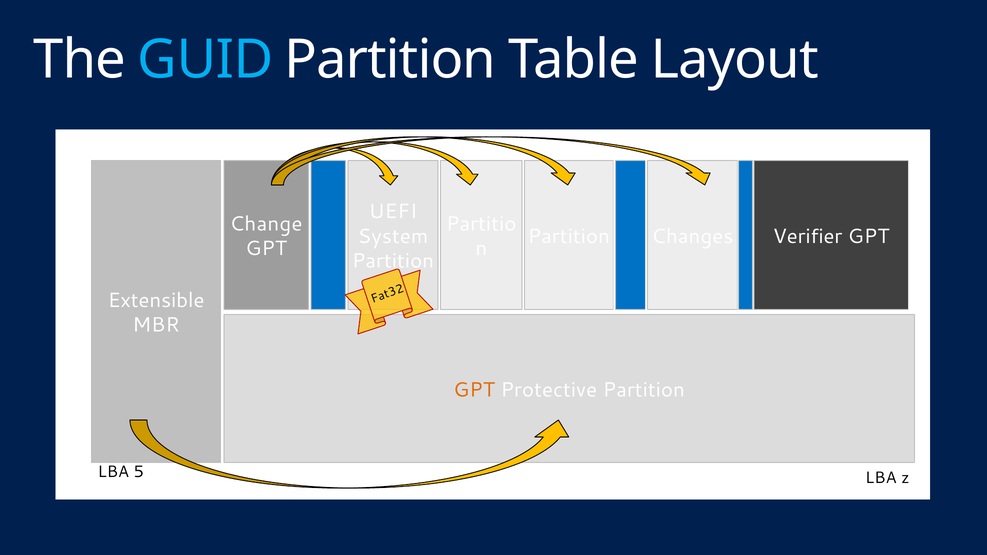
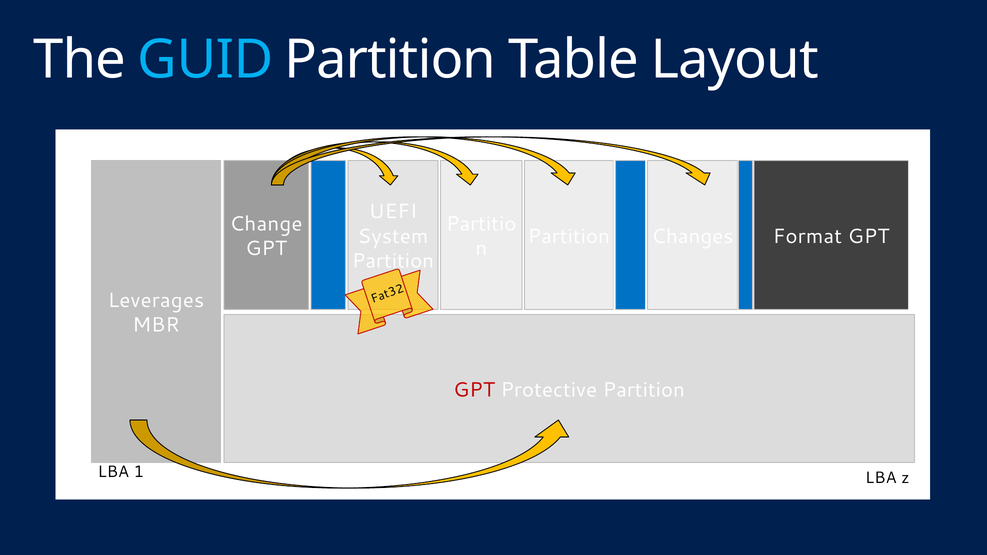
Verifier: Verifier -> Format (807, 236)
Extensible: Extensible -> Leverages (156, 301)
GPT colour: orange -> red (474, 390)
5: 5 -> 1 (139, 472)
